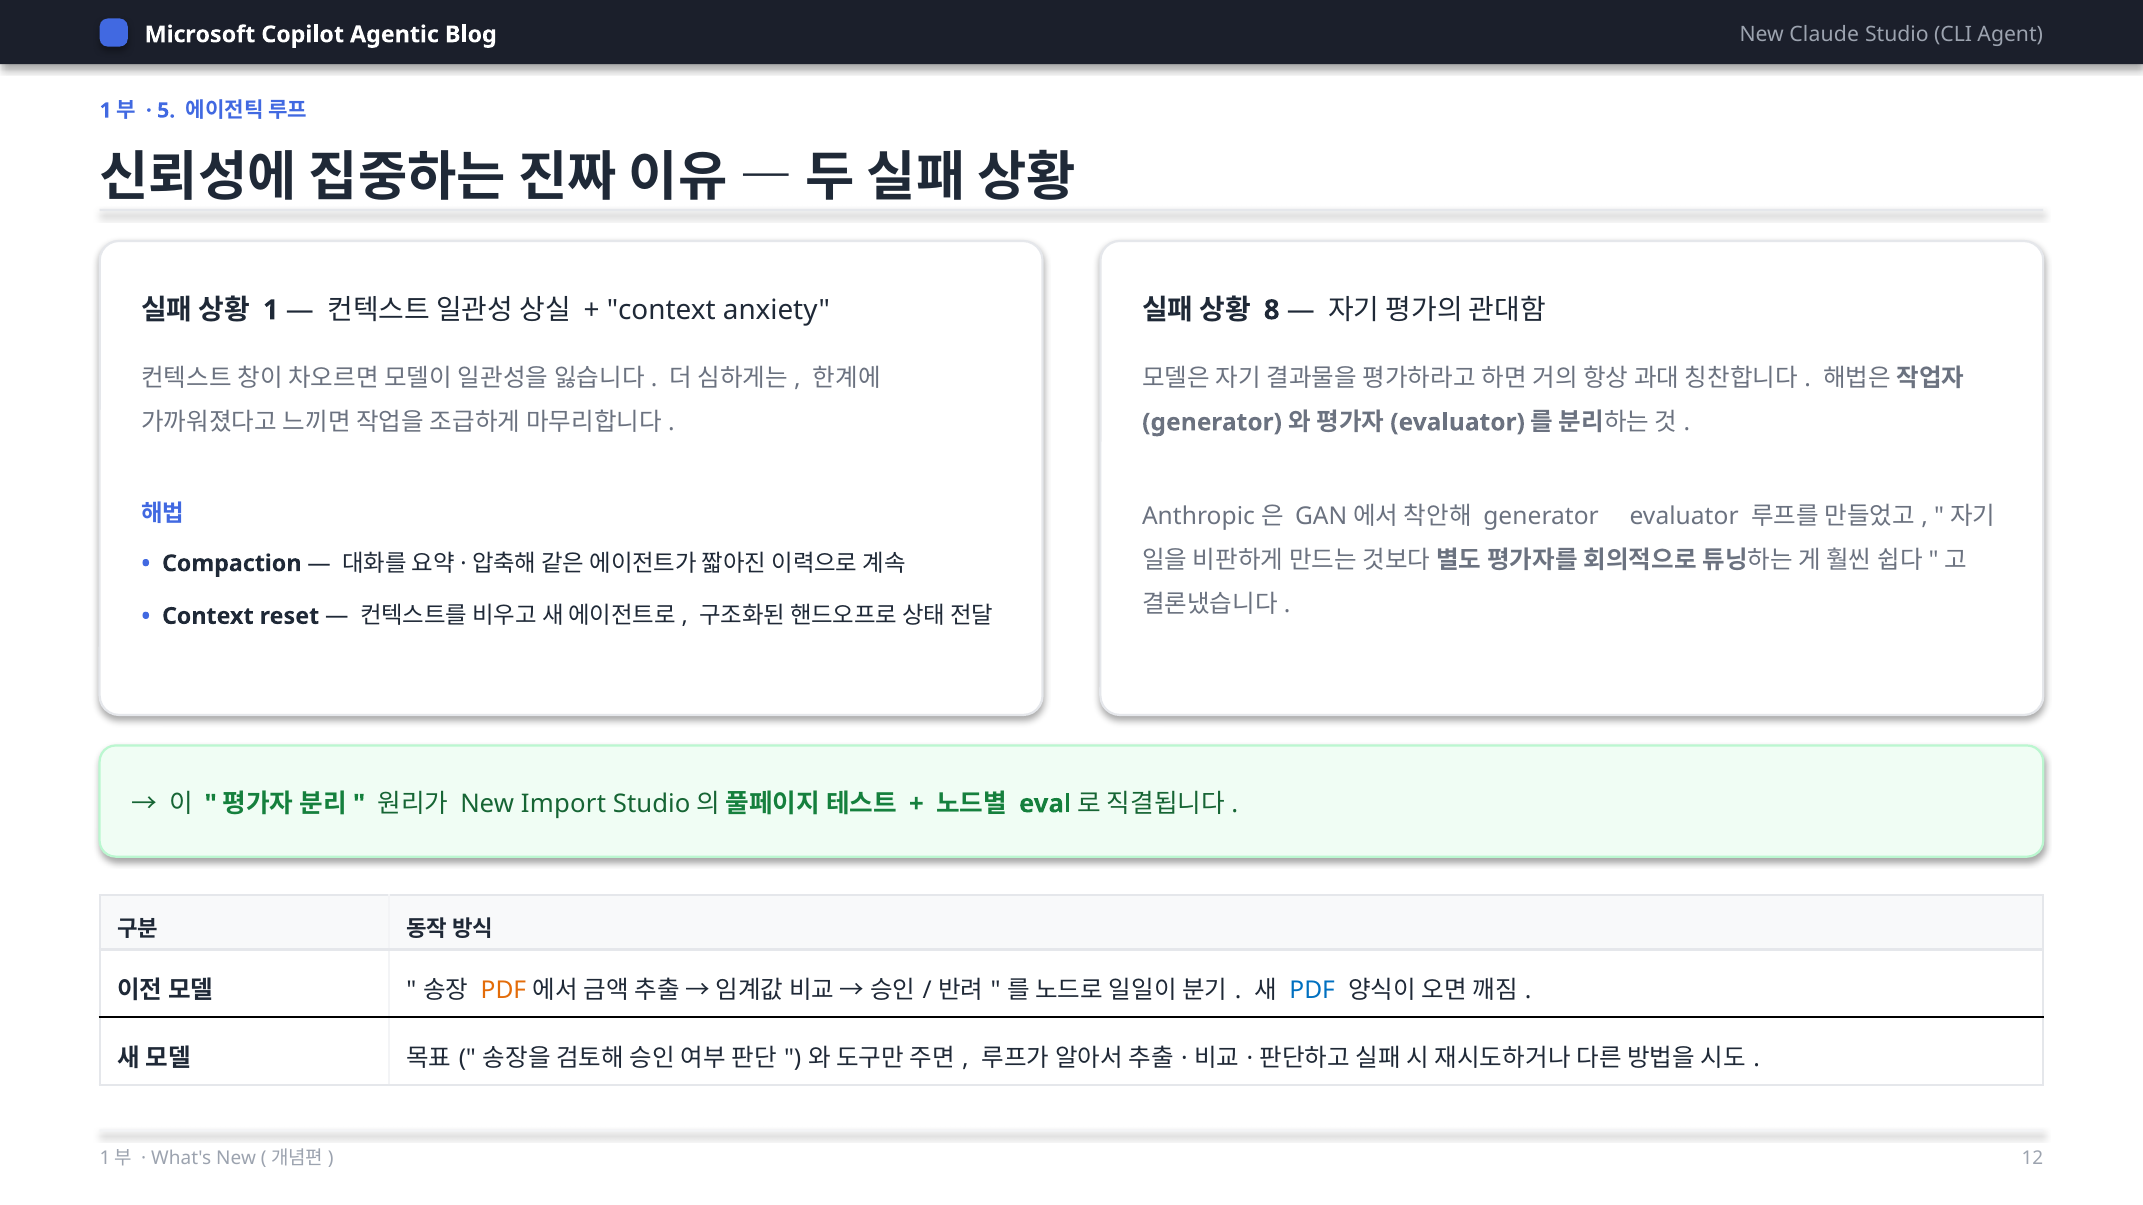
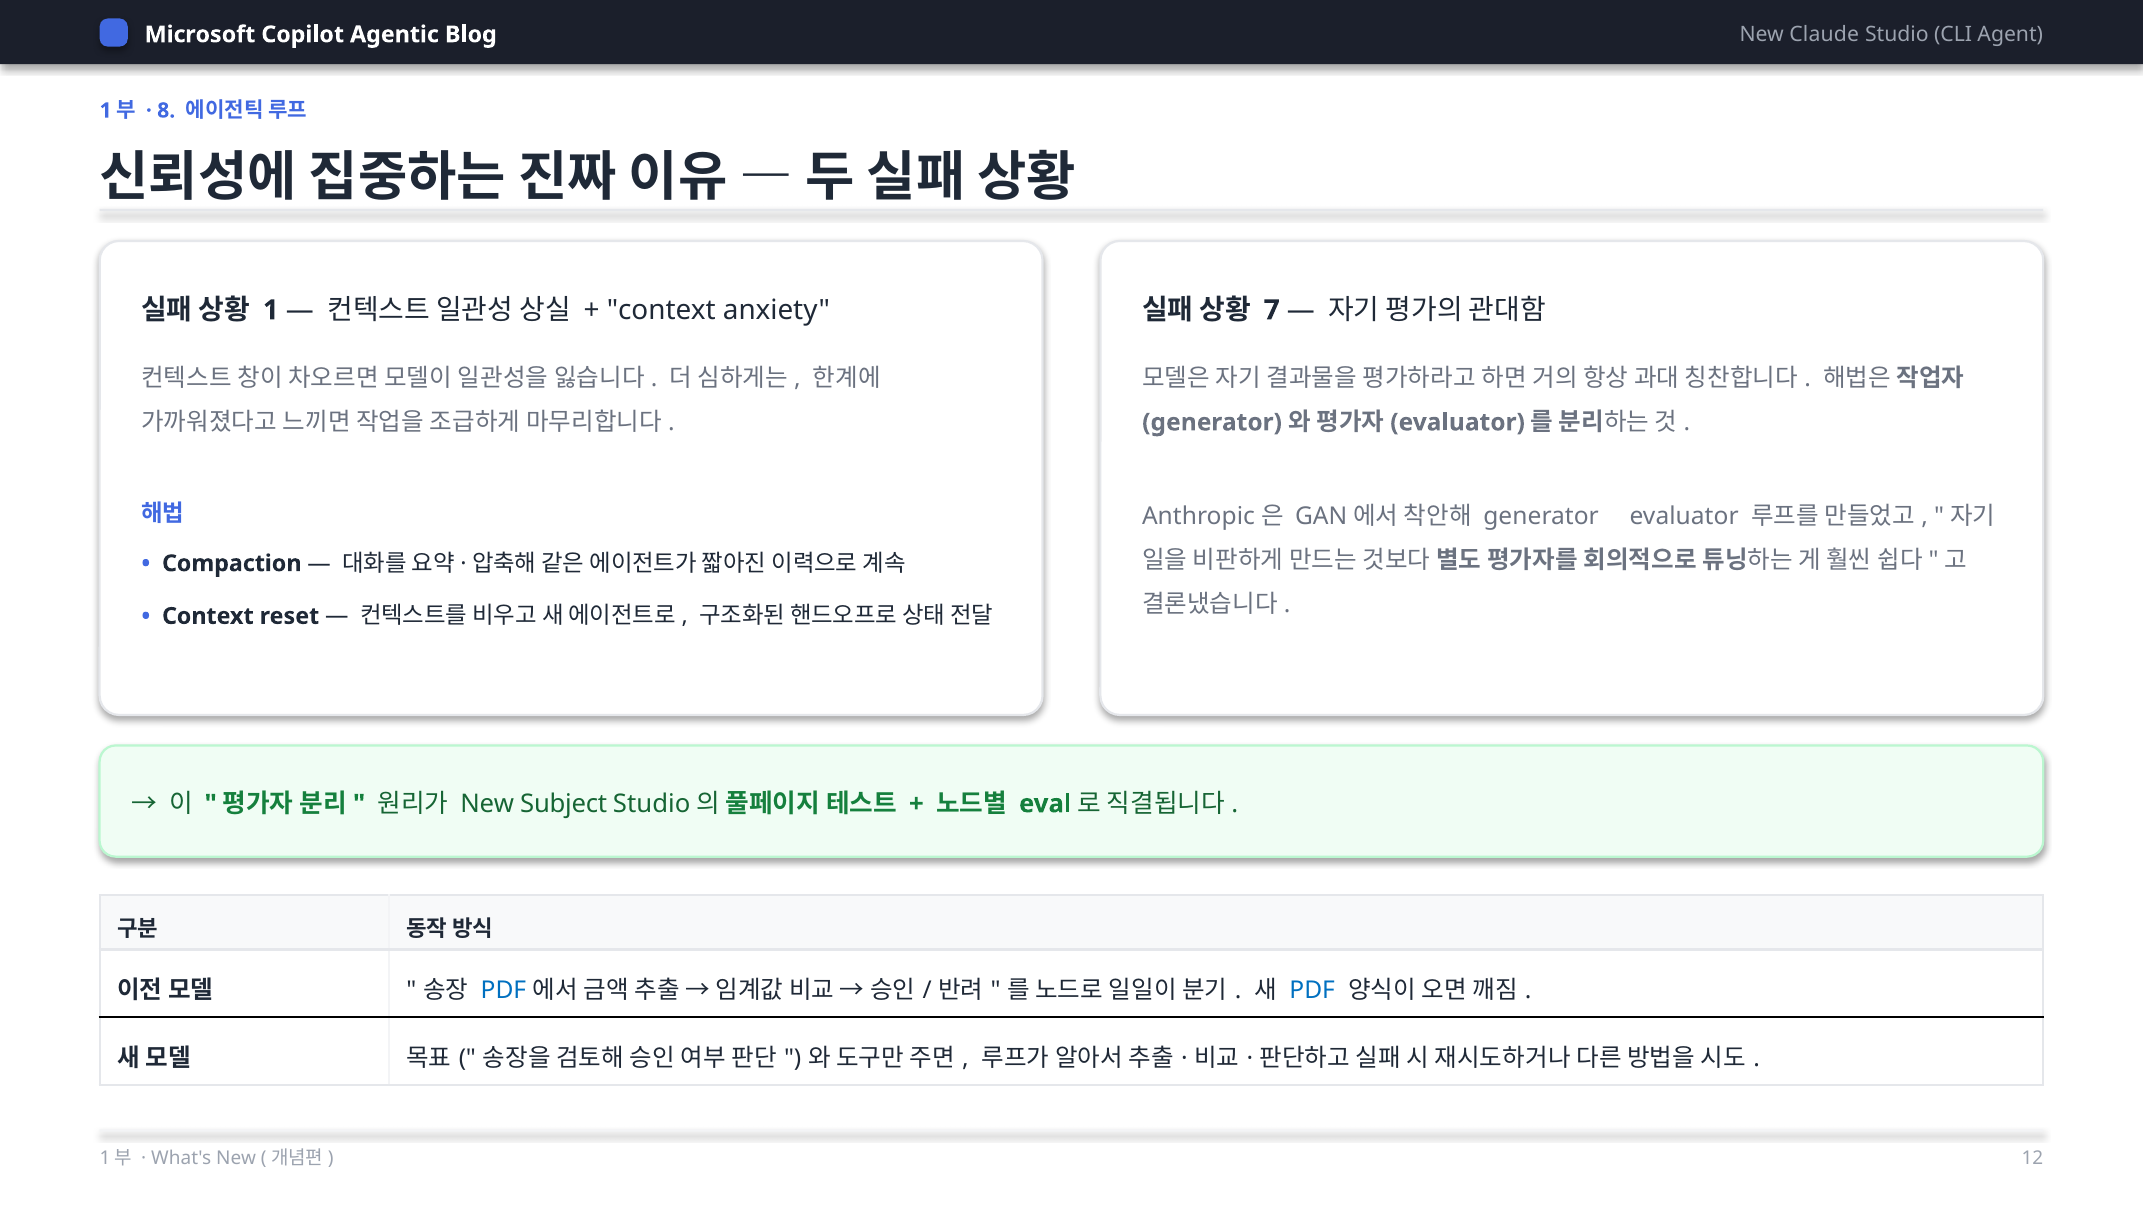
5: 5 -> 8 (166, 111)
8: 8 -> 7 (1272, 310)
Import: Import -> Subject (564, 804)
PDF colour: orange -> blue (503, 991)
